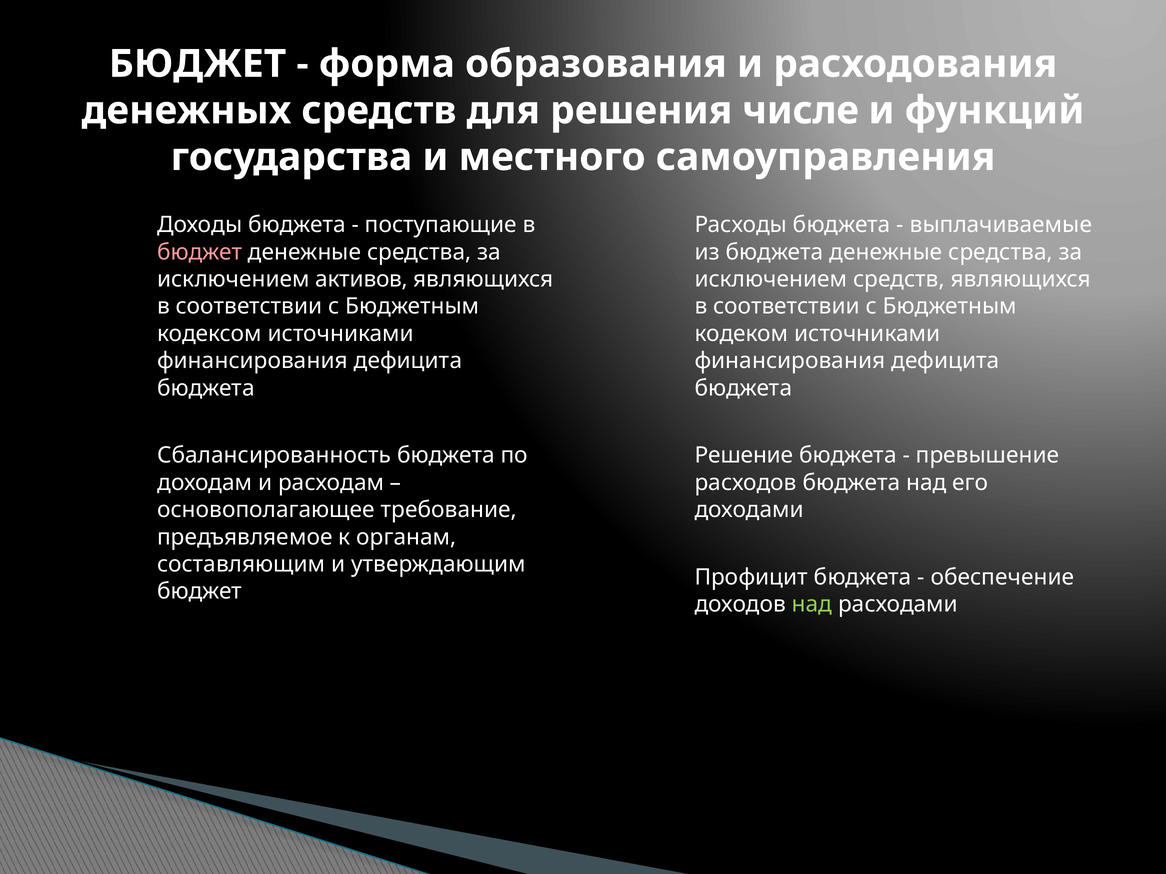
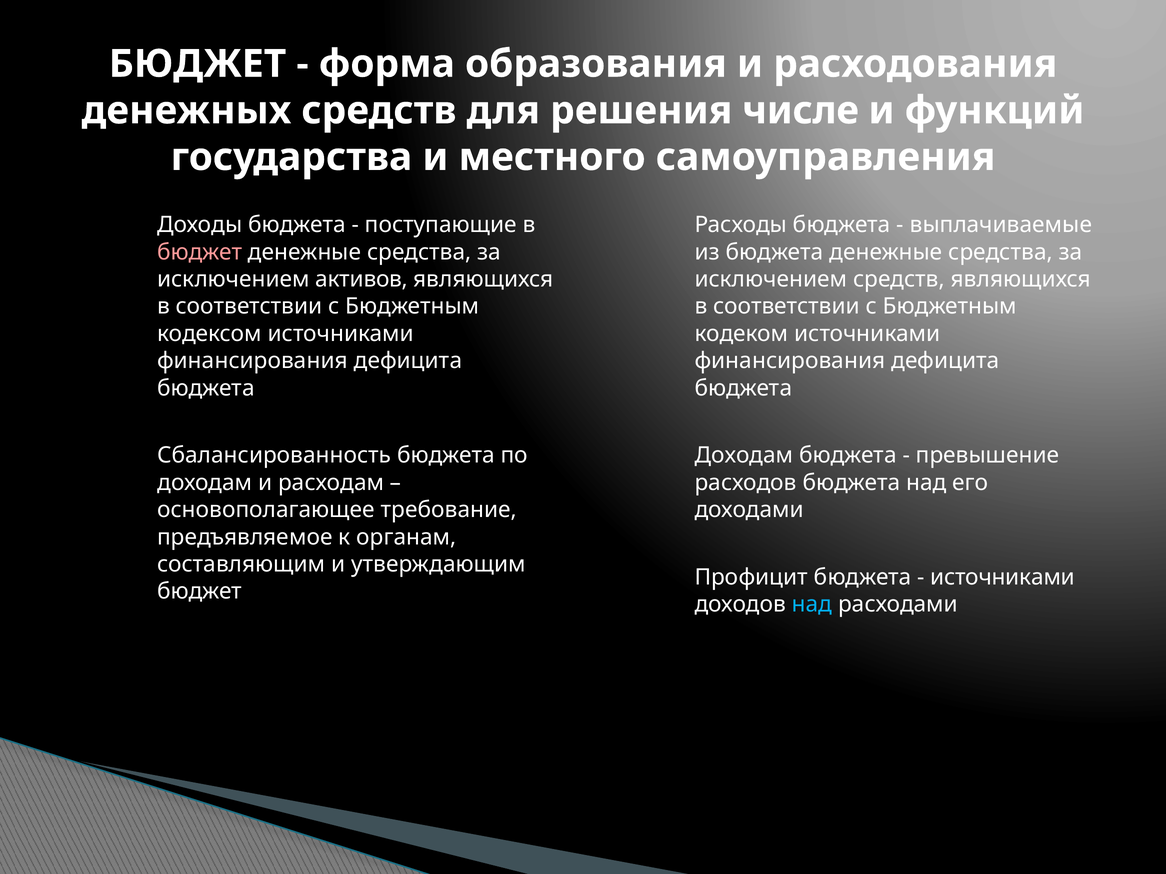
Решение: Решение -> Доходам (744, 456)
обеспечение: обеспечение -> источниками (1003, 578)
над colour: light green -> light blue (812, 605)
